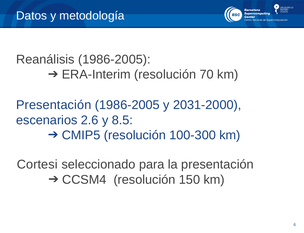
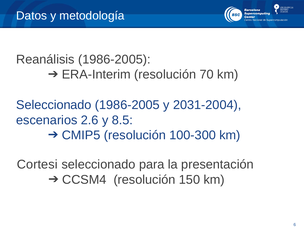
Presentación: Presentación -> Seleccionado (54, 105)
2031-2000: 2031-2000 -> 2031-2004 (207, 105)
